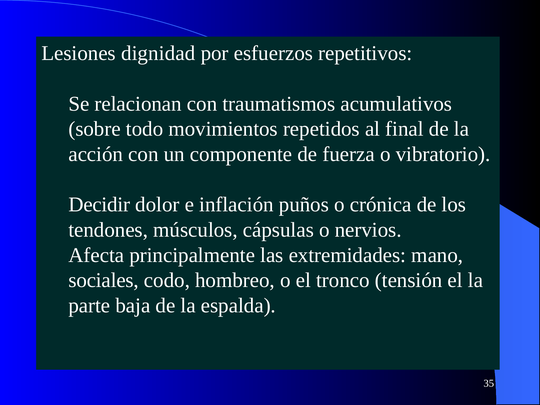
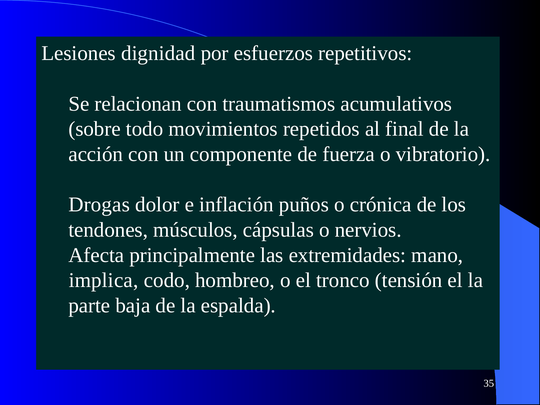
Decidir: Decidir -> Drogas (99, 205)
sociales: sociales -> implica (103, 280)
